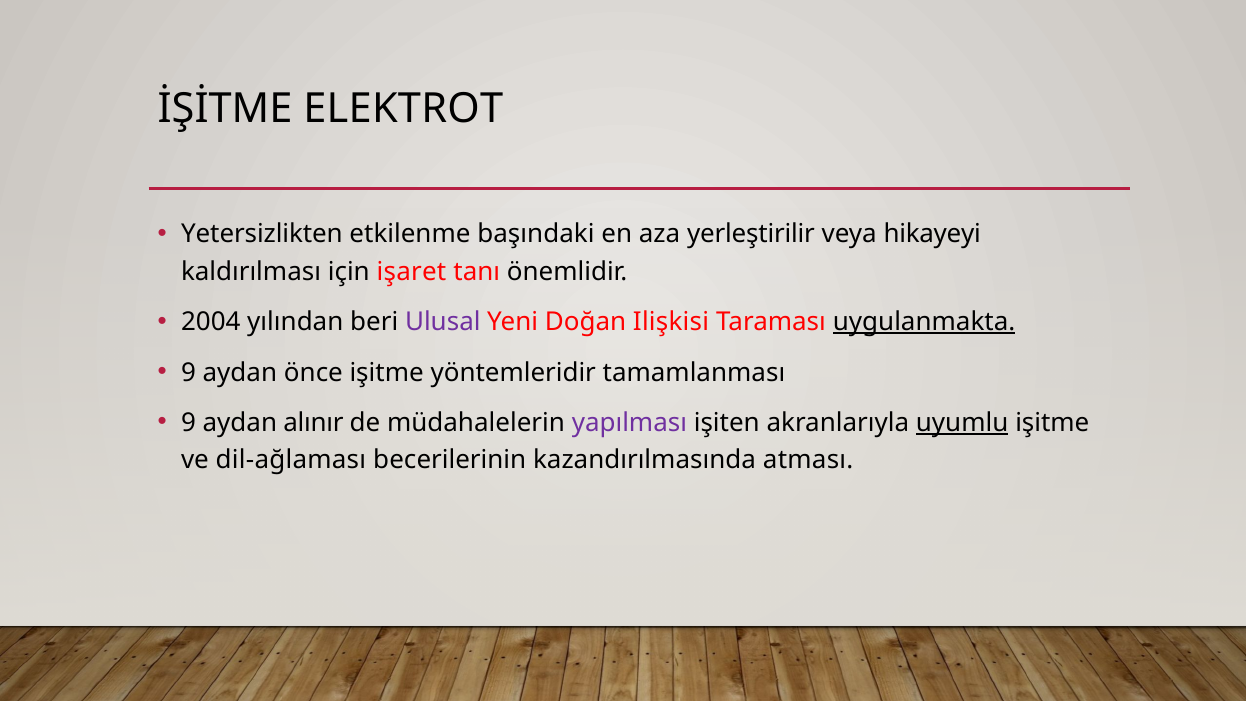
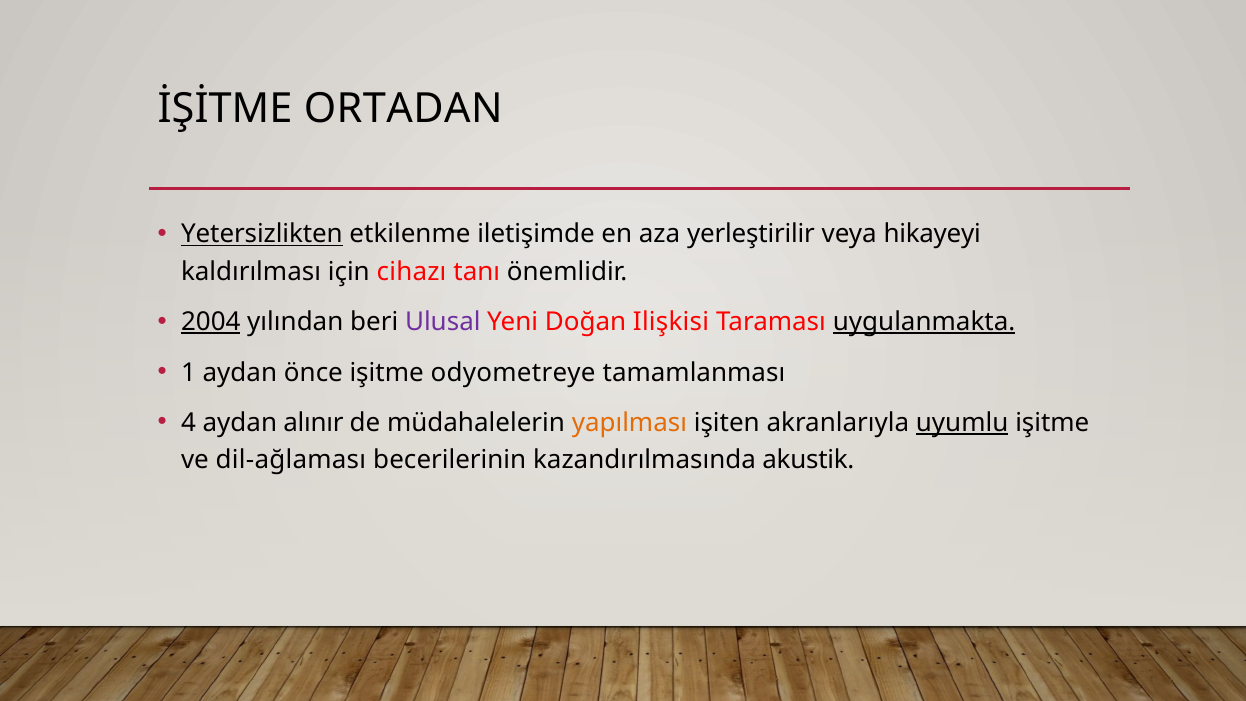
ELEKTROT: ELEKTROT -> ORTADAN (403, 109)
Yetersizlikten underline: none -> present (262, 234)
başındaki: başındaki -> iletişimde (536, 234)
işaret: işaret -> cihazı (412, 272)
2004 underline: none -> present (211, 322)
9: 9 -> 1 (188, 372)
yöntemleridir: yöntemleridir -> odyometreye (513, 372)
9: 9 -> 4 (188, 423)
yapılması colour: purple -> orange (629, 423)
atması: atması -> akustik (808, 460)
